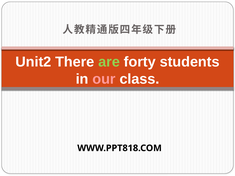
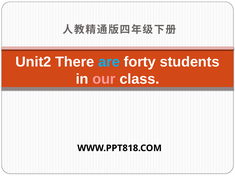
are colour: light green -> light blue (109, 62)
